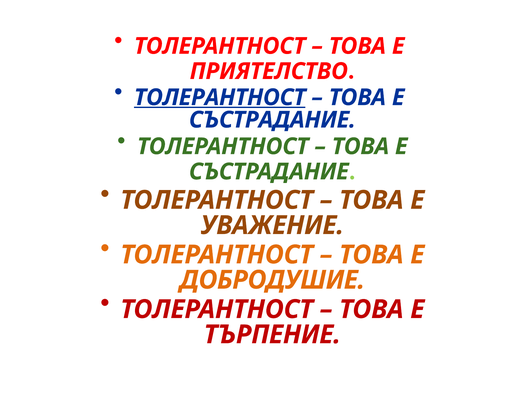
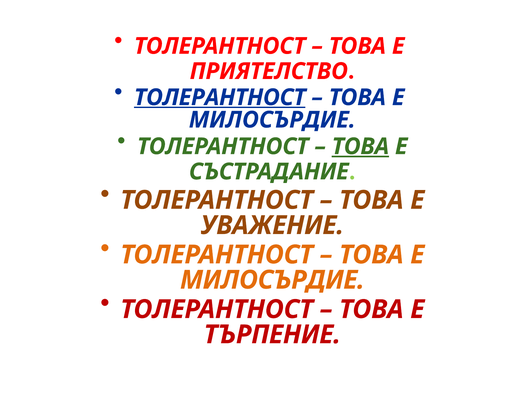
СЪСТРАДАНИЕ: СЪСТРАДАНИЕ -> МИЛОСЪРДИЕ (272, 120)
ТОВА underline: none -> present (360, 146)
ДОБРОДУШИЕ: ДОБРОДУШИЕ -> МИЛОСЪРДИЕ (272, 280)
